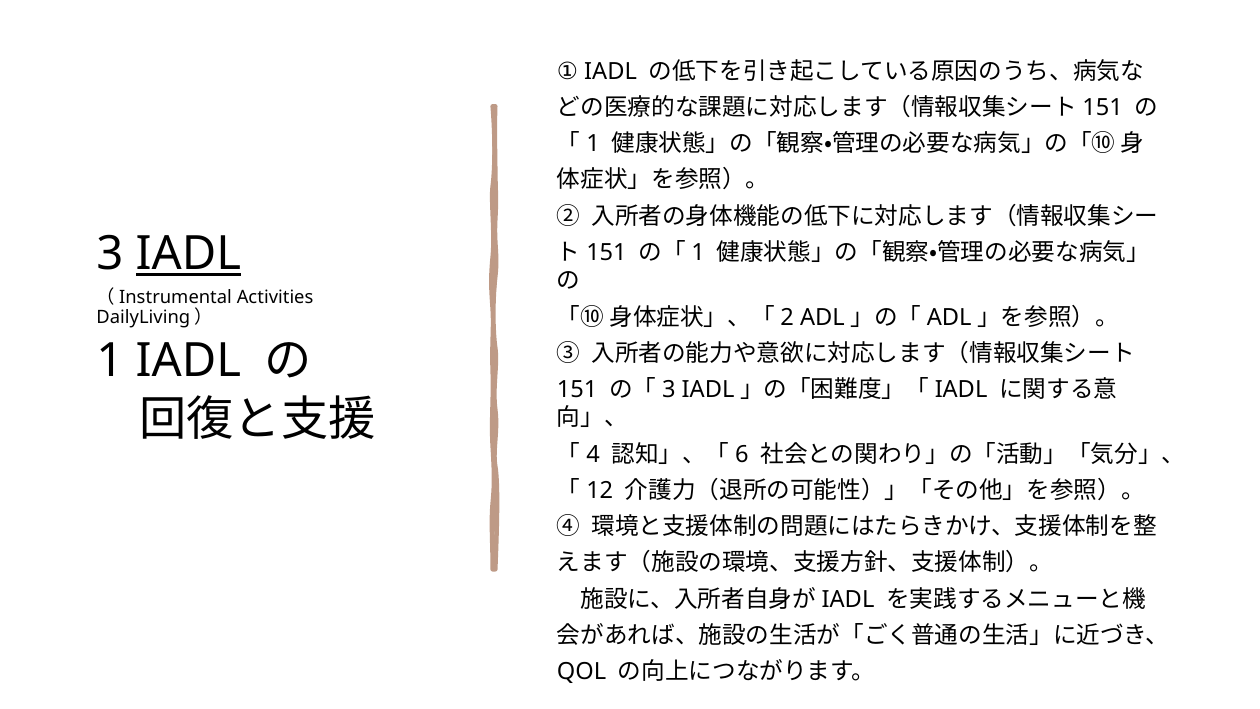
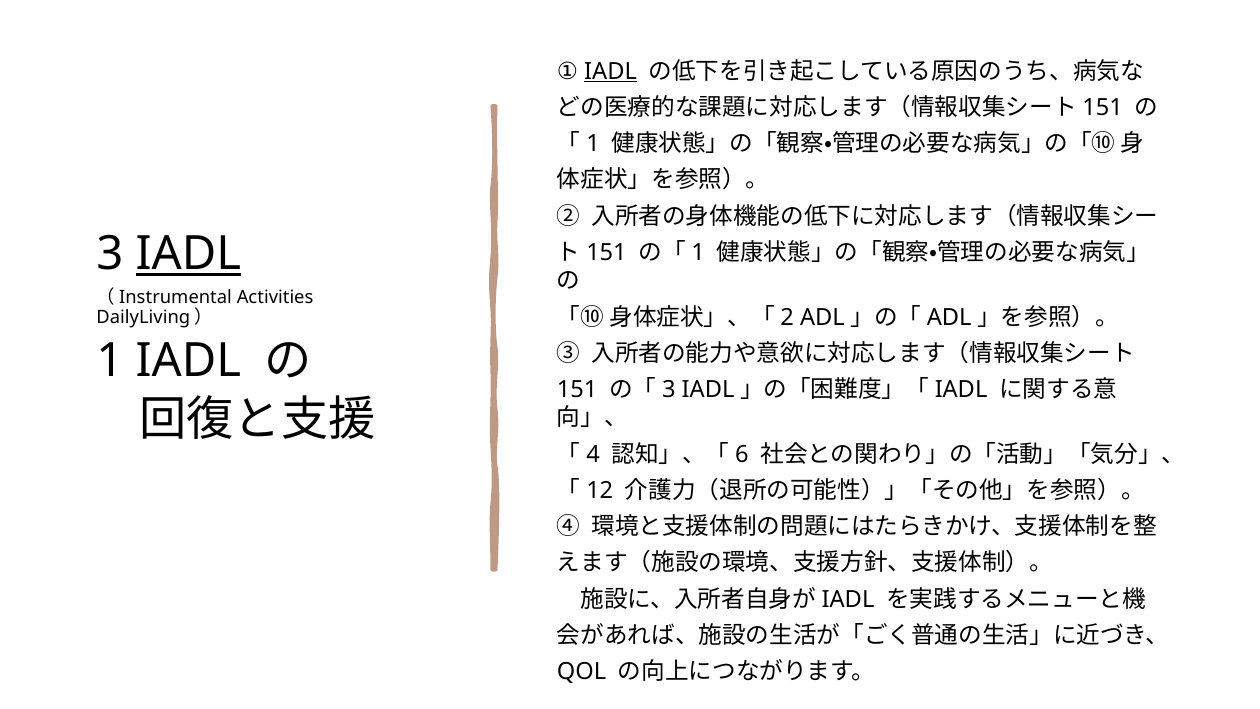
IADL underline: none -> present (611, 71)
